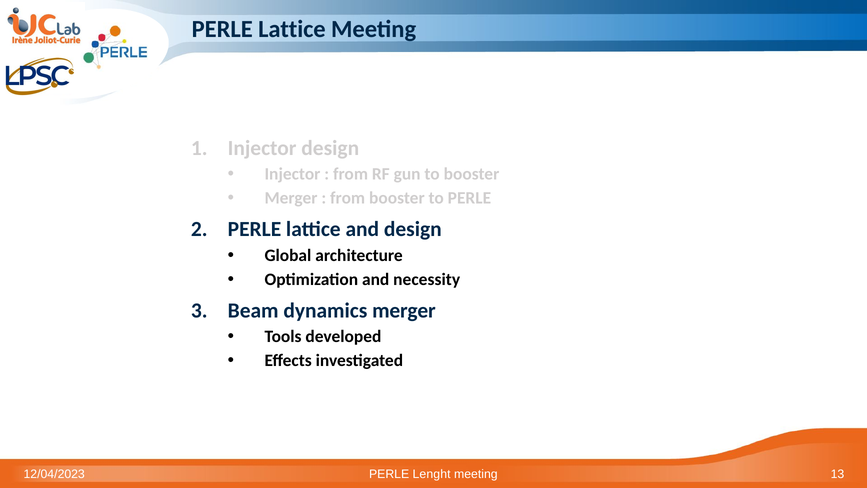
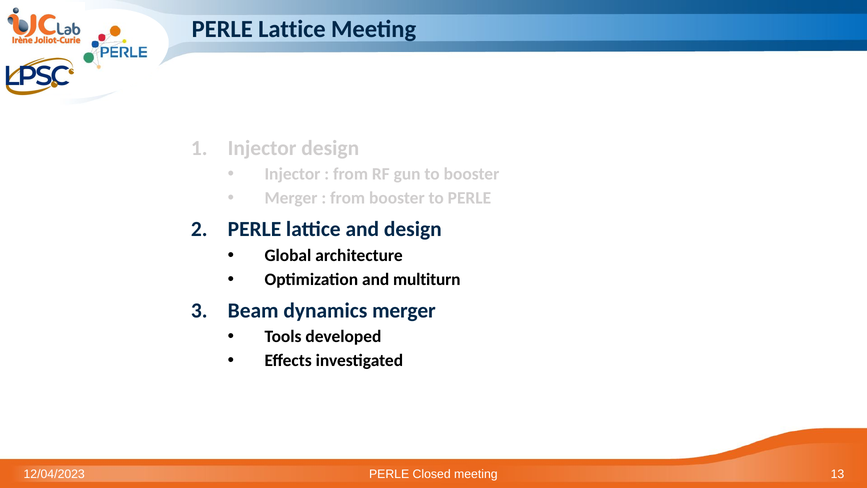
necessity: necessity -> multiturn (427, 279)
Lenght: Lenght -> Closed (432, 474)
